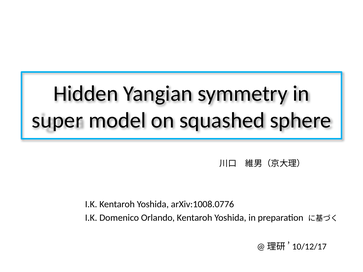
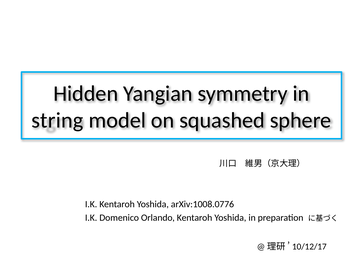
super: super -> string (57, 120)
